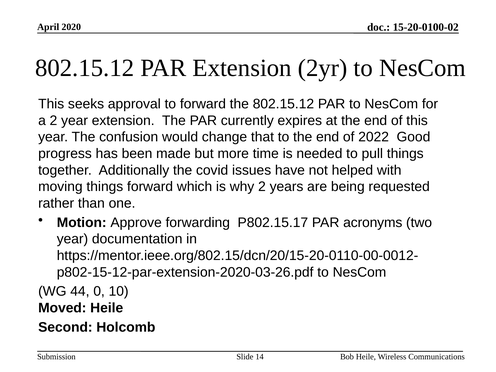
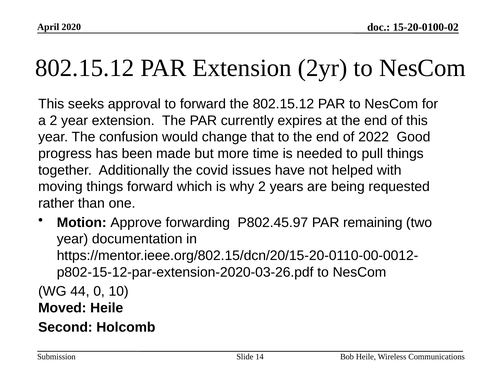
P802.15.17: P802.15.17 -> P802.45.97 (273, 223)
acronyms: acronyms -> remaining (373, 223)
